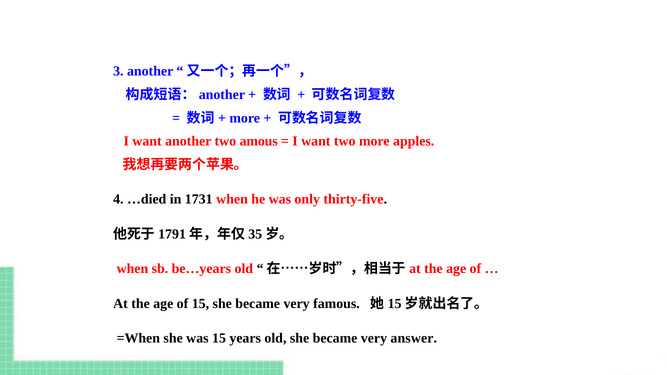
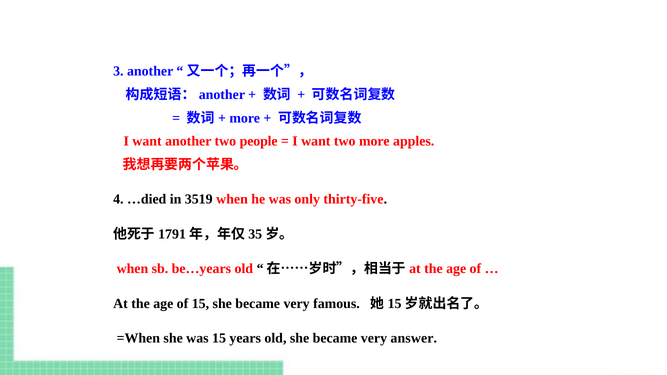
amous: amous -> people (259, 141)
1731: 1731 -> 3519 (199, 199)
